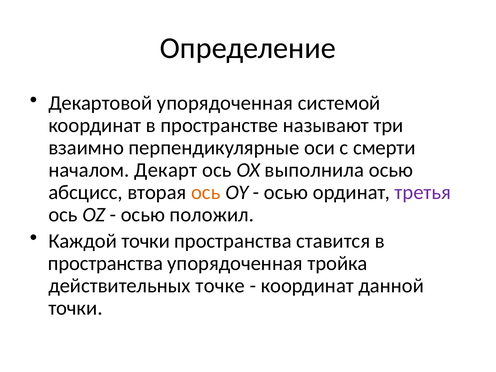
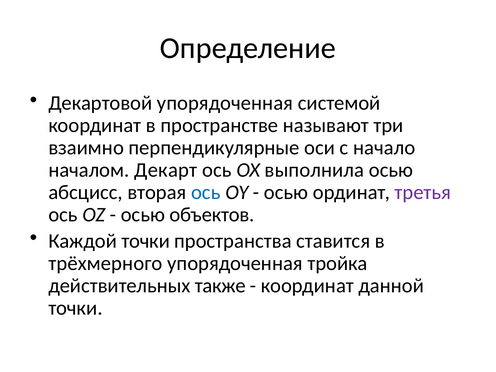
смерти: смерти -> начало (384, 148)
ось colour: orange -> blue (206, 192)
положил: положил -> объектов (212, 215)
пространства: пространства -> трёхмерного (105, 263)
точке: точке -> также (220, 286)
